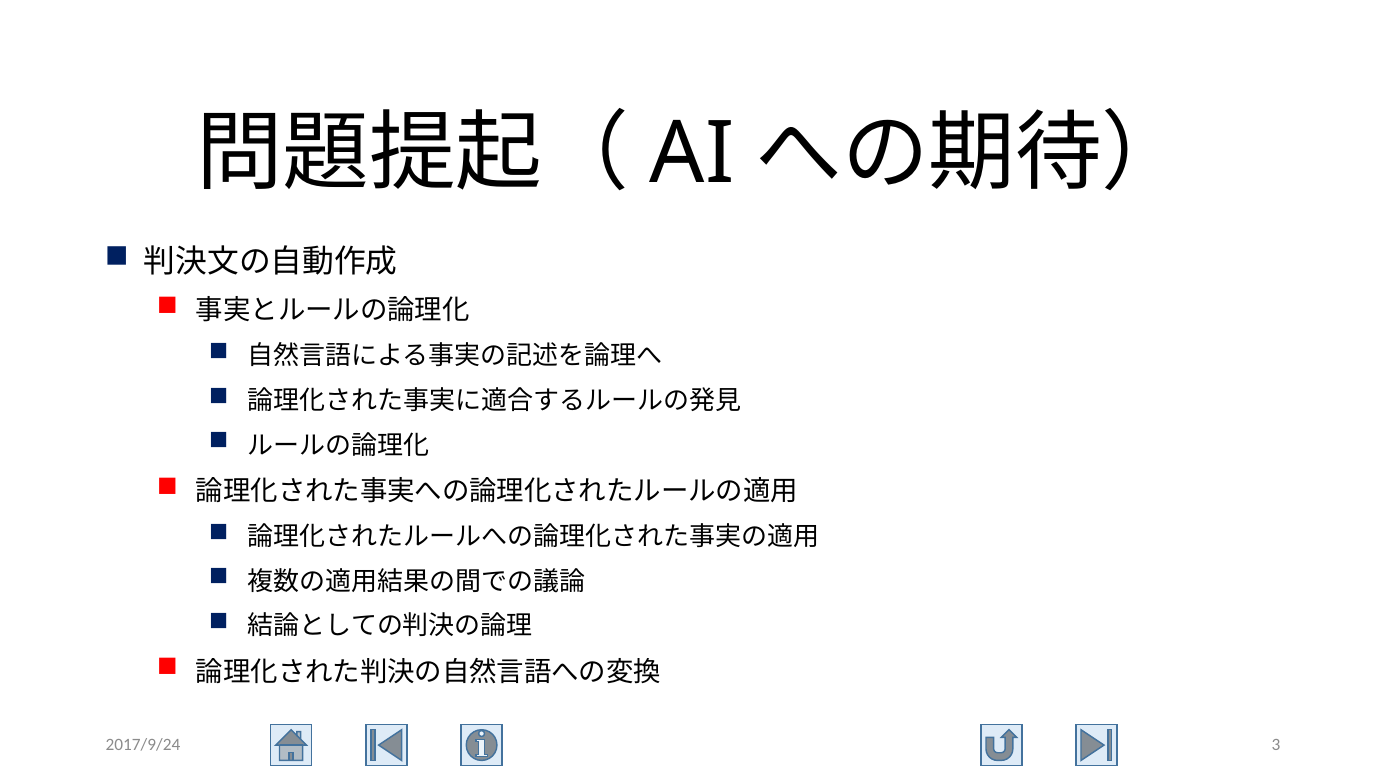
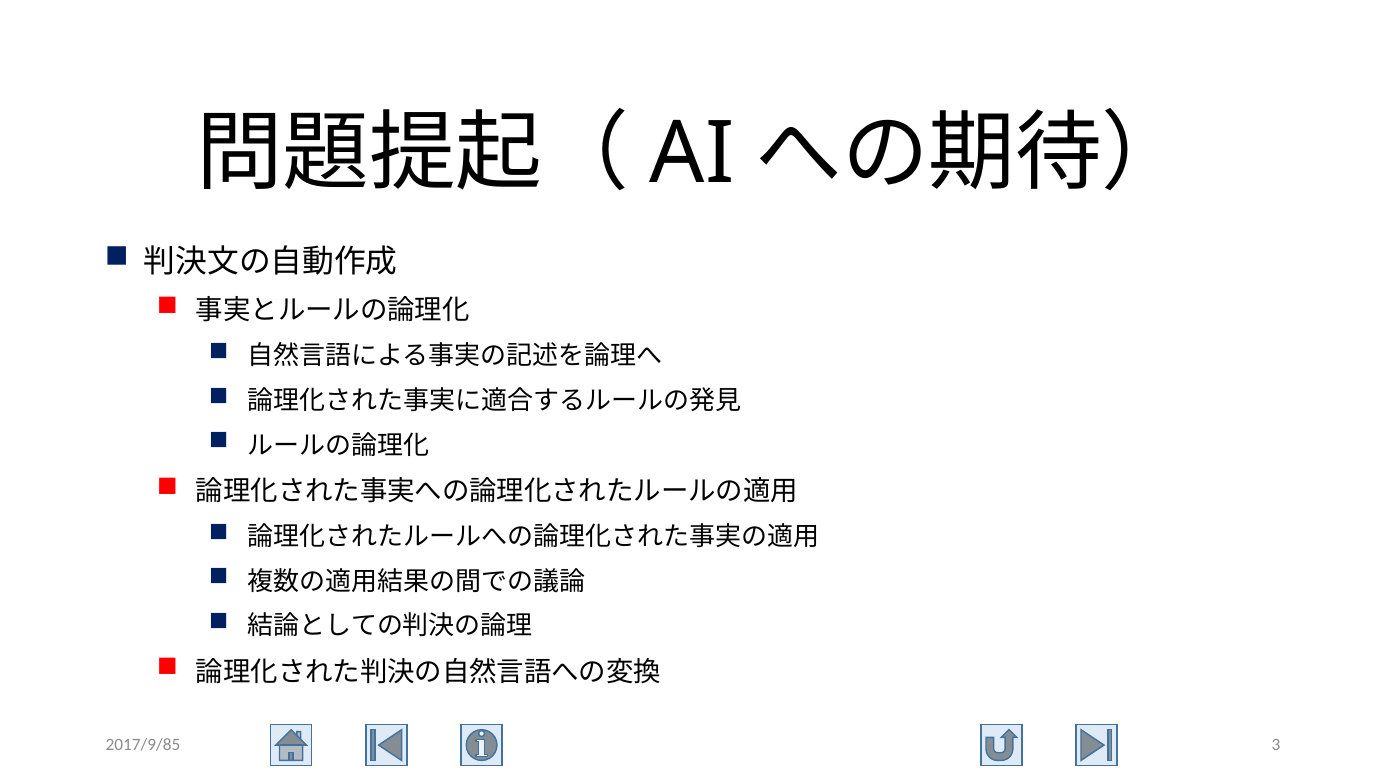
2017/9/24: 2017/9/24 -> 2017/9/85 (143, 745)
